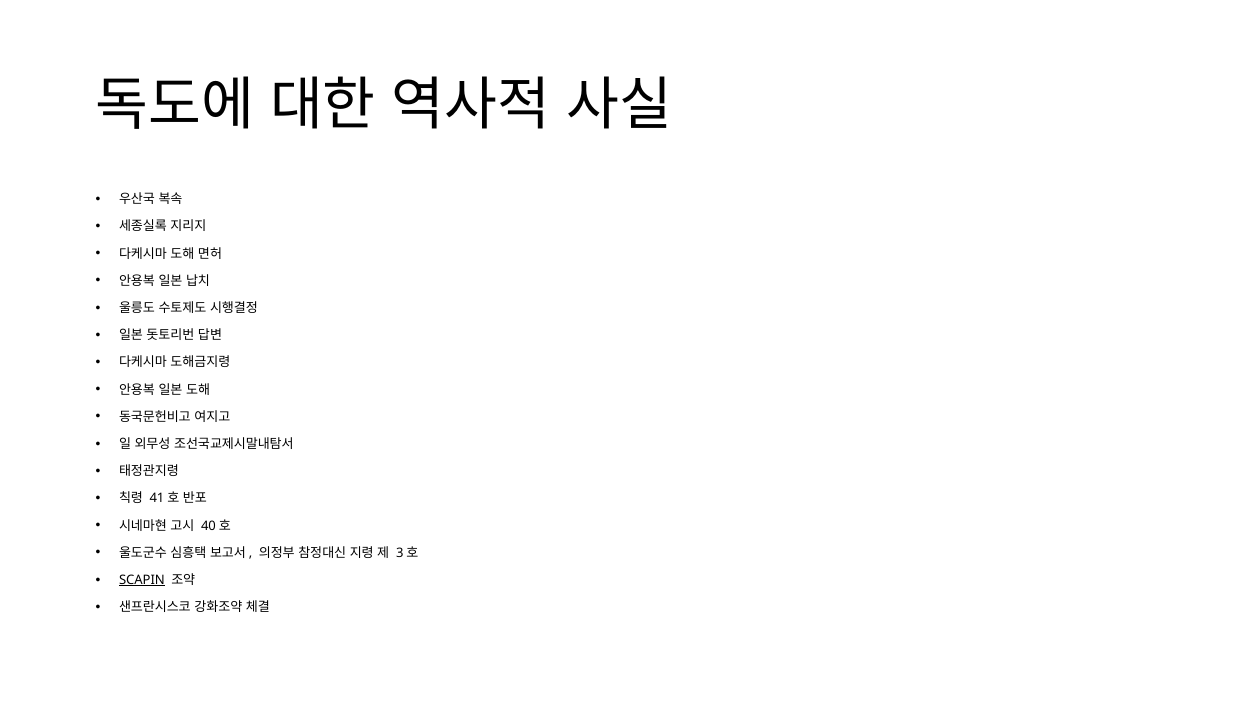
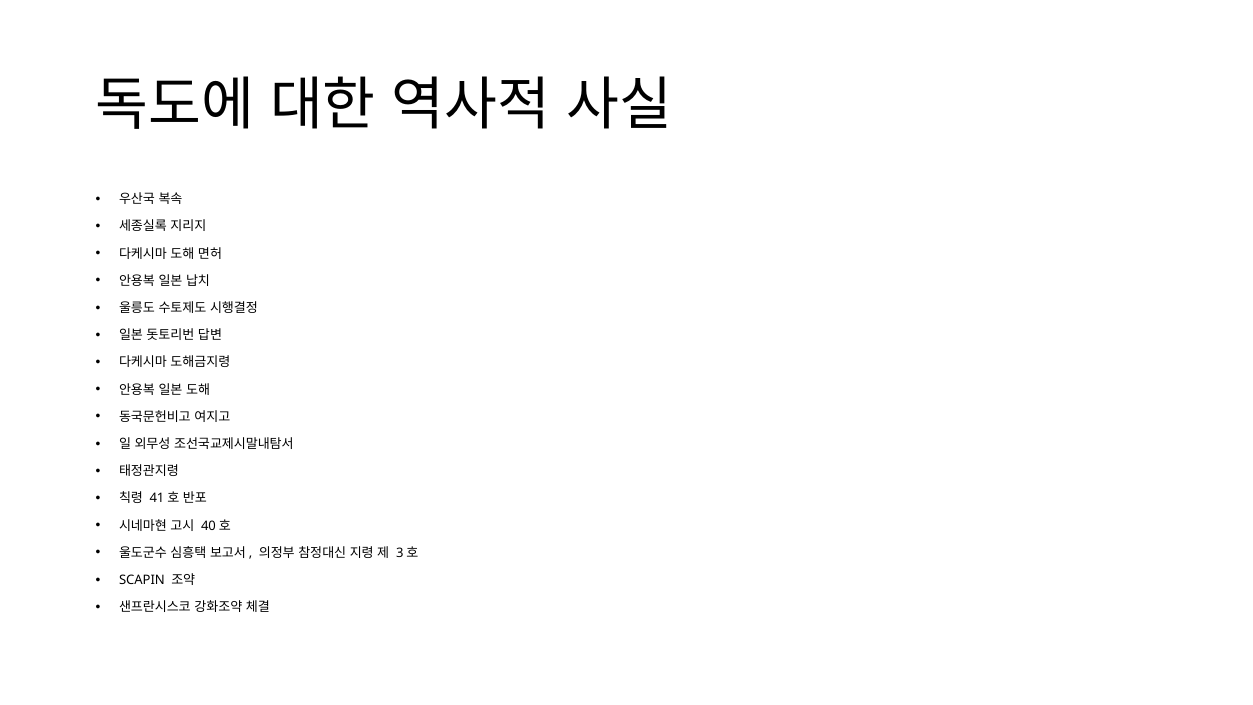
SCAPIN underline: present -> none (142, 580)
